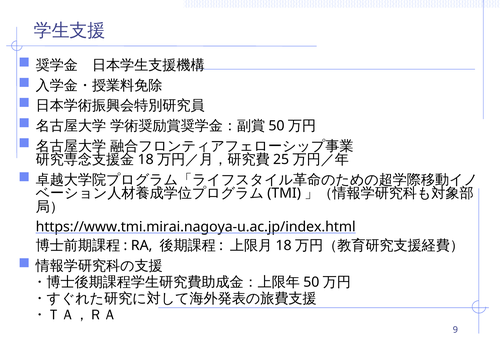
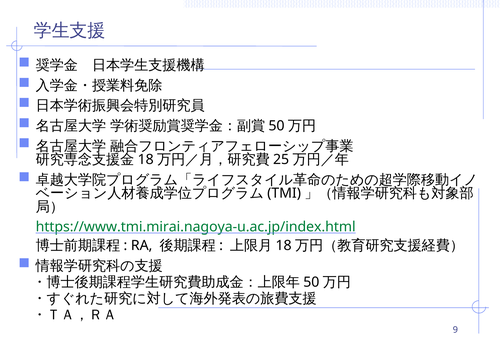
https://www.tmi.mirai.nagoya-u.ac.jp/index.html colour: black -> green (196, 227)
